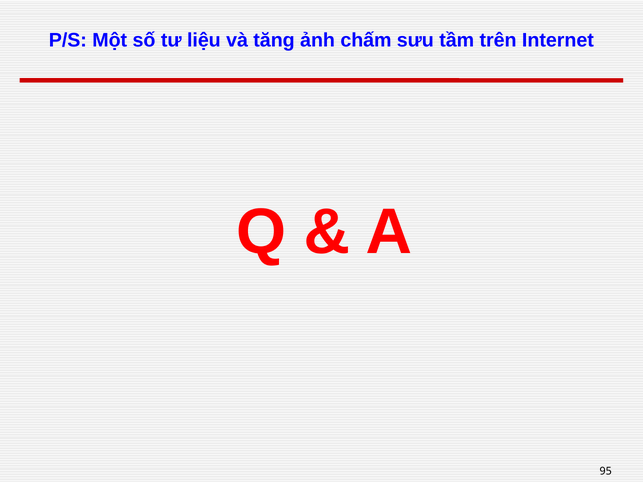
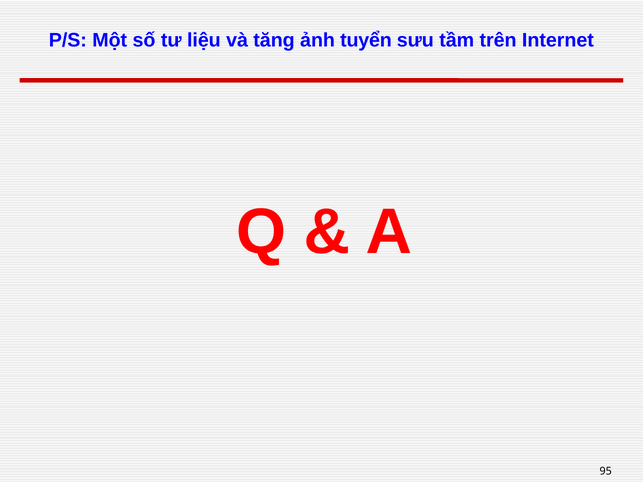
chấm: chấm -> tuyển (366, 41)
